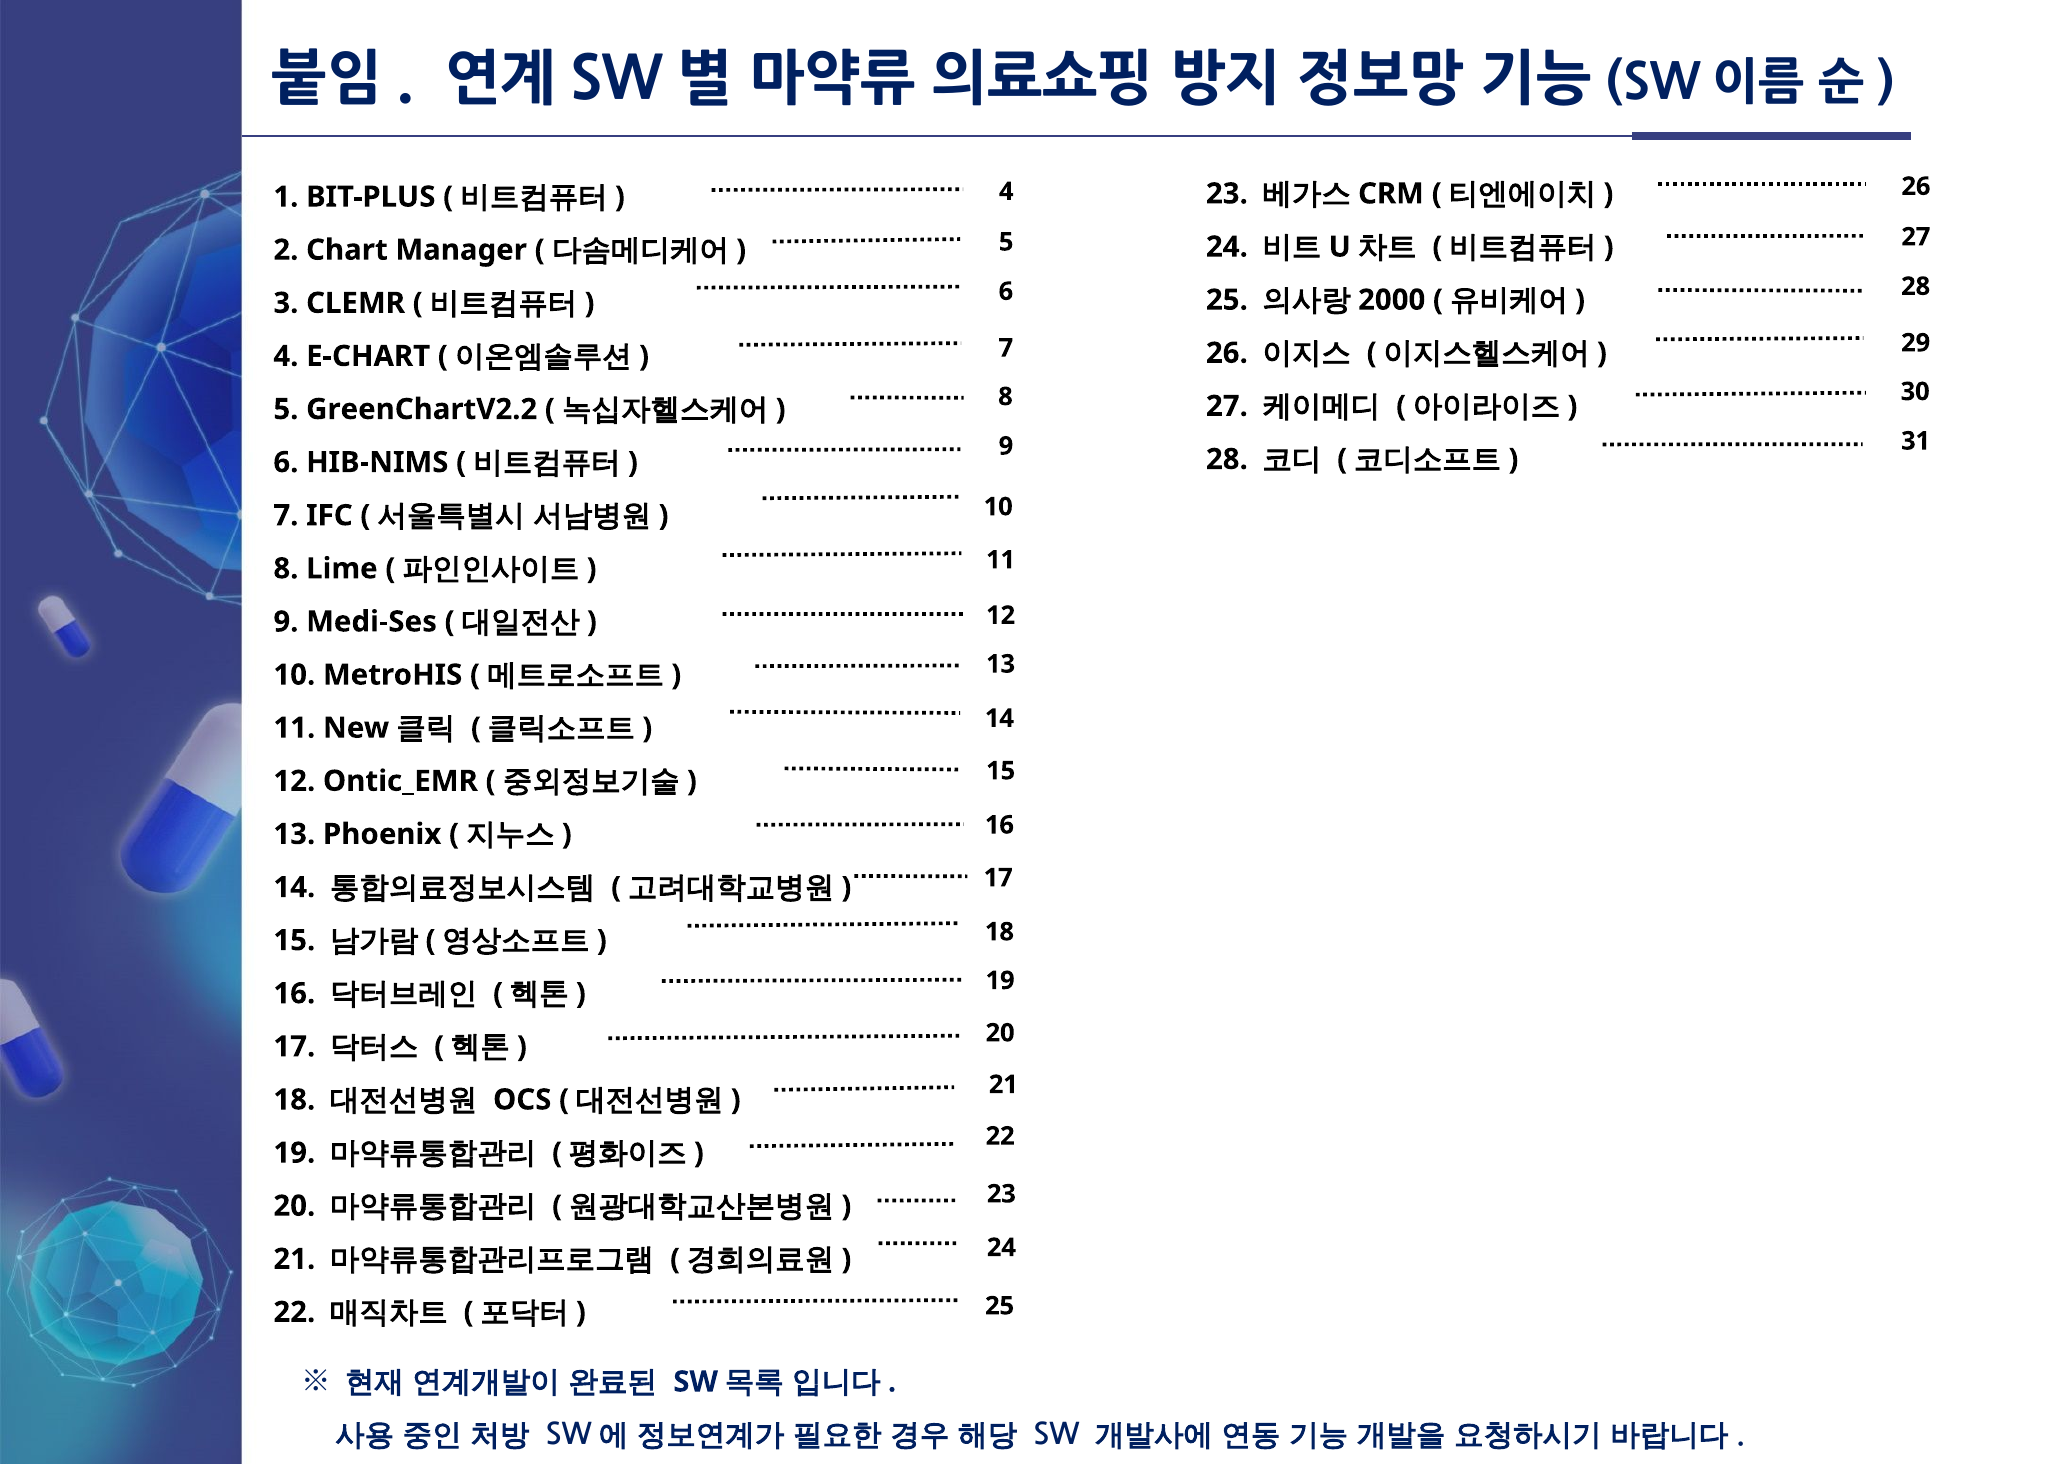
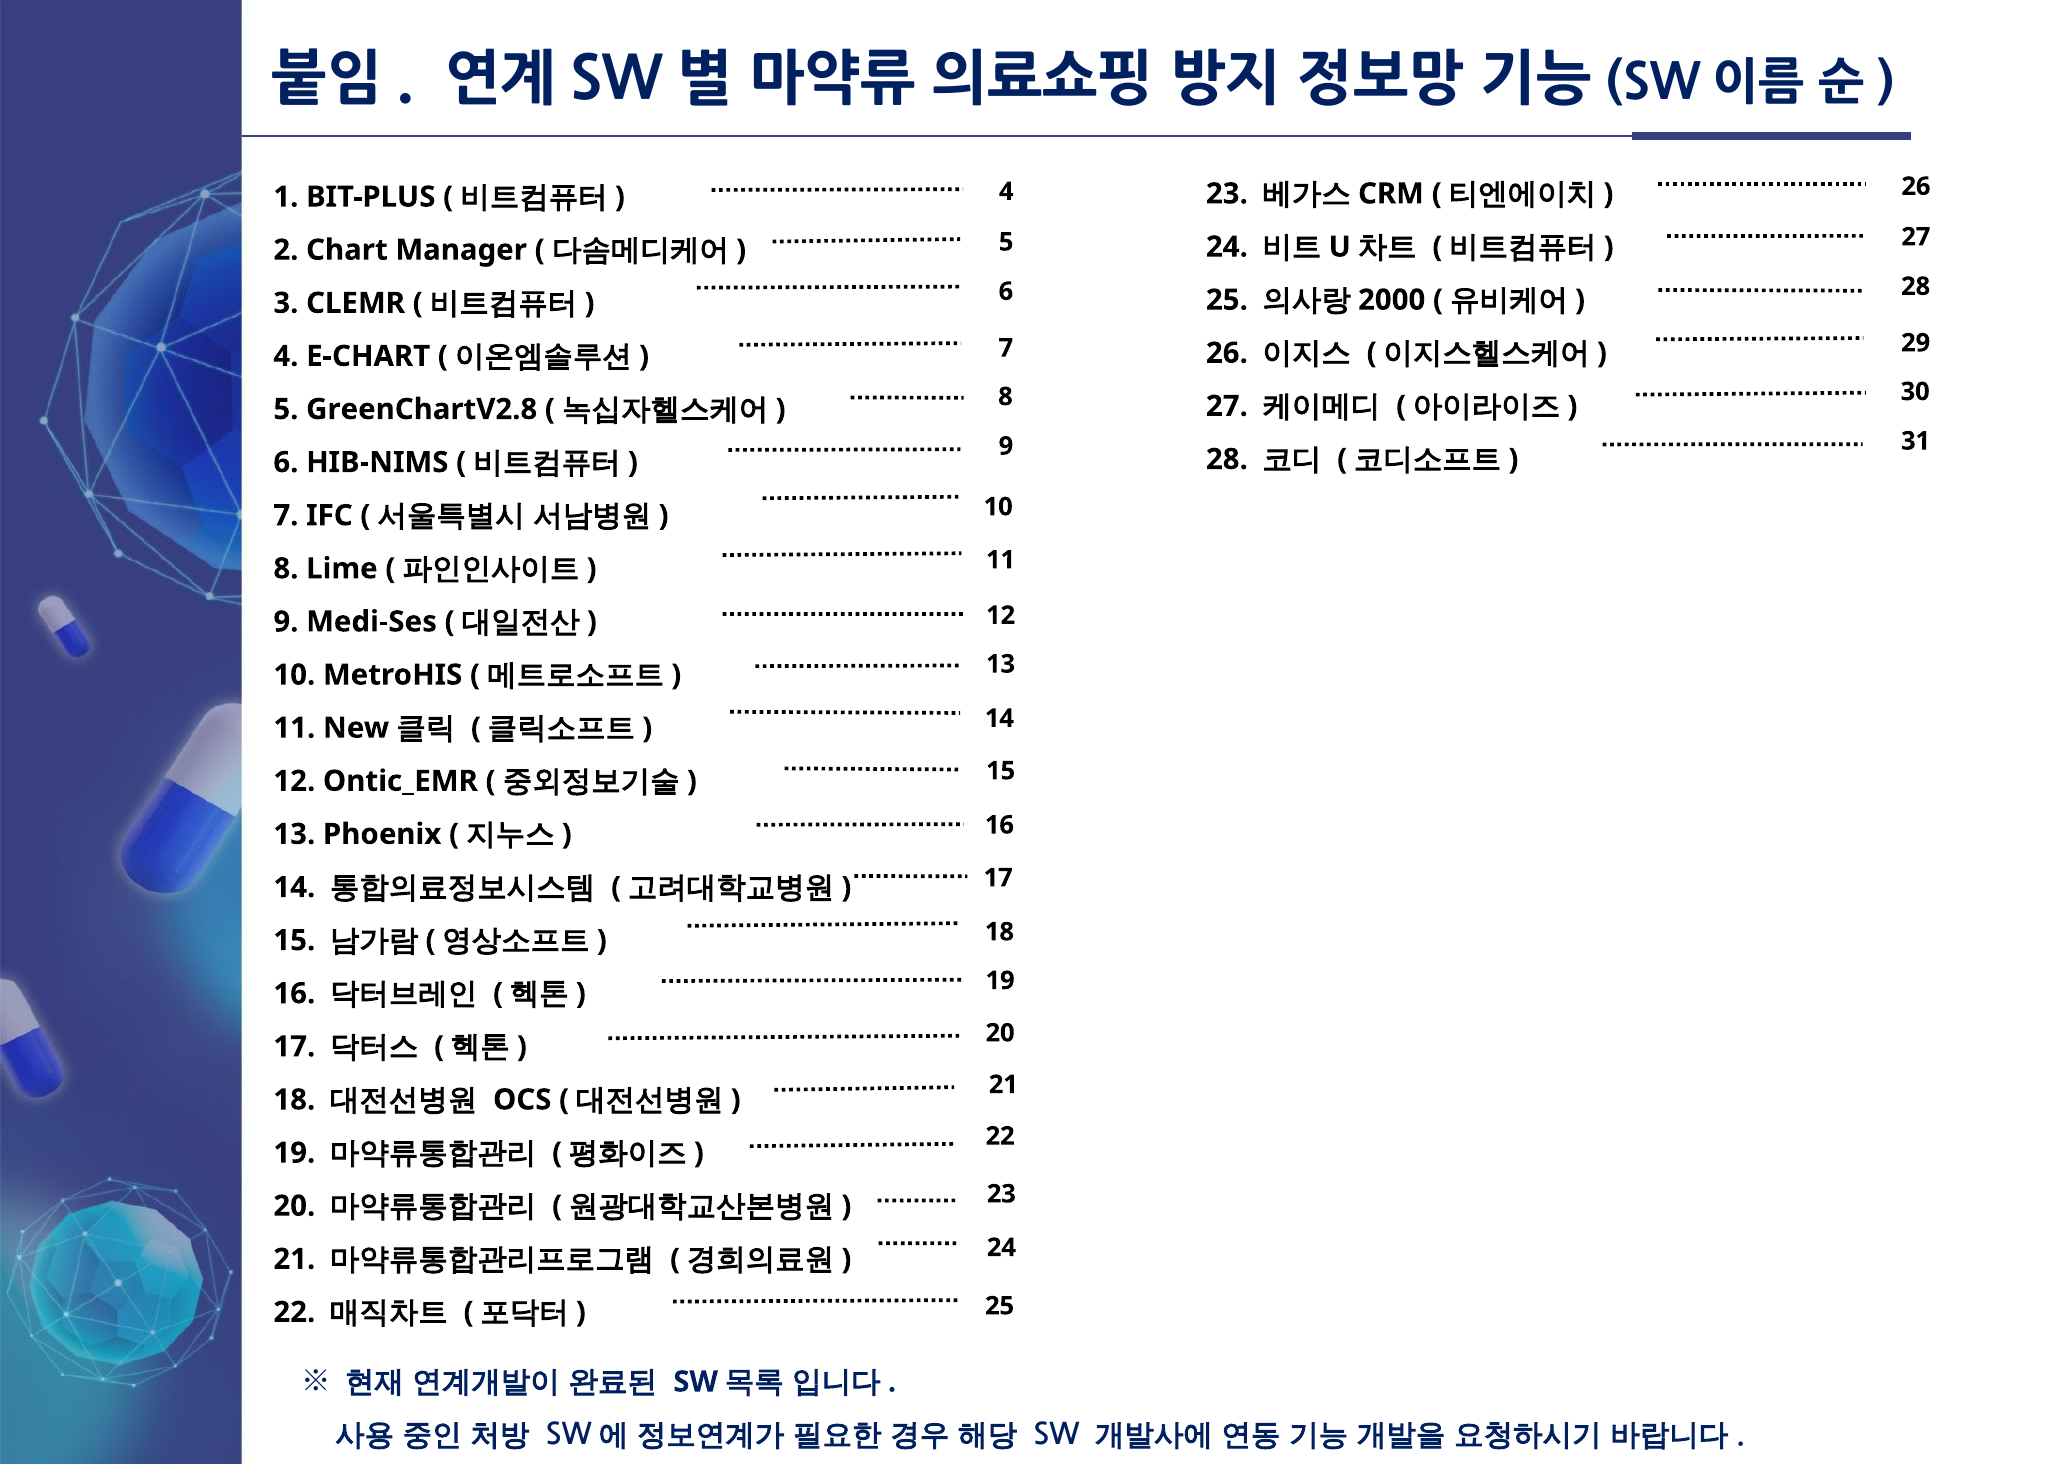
GreenChartV2.2: GreenChartV2.2 -> GreenChartV2.8 (422, 409)
